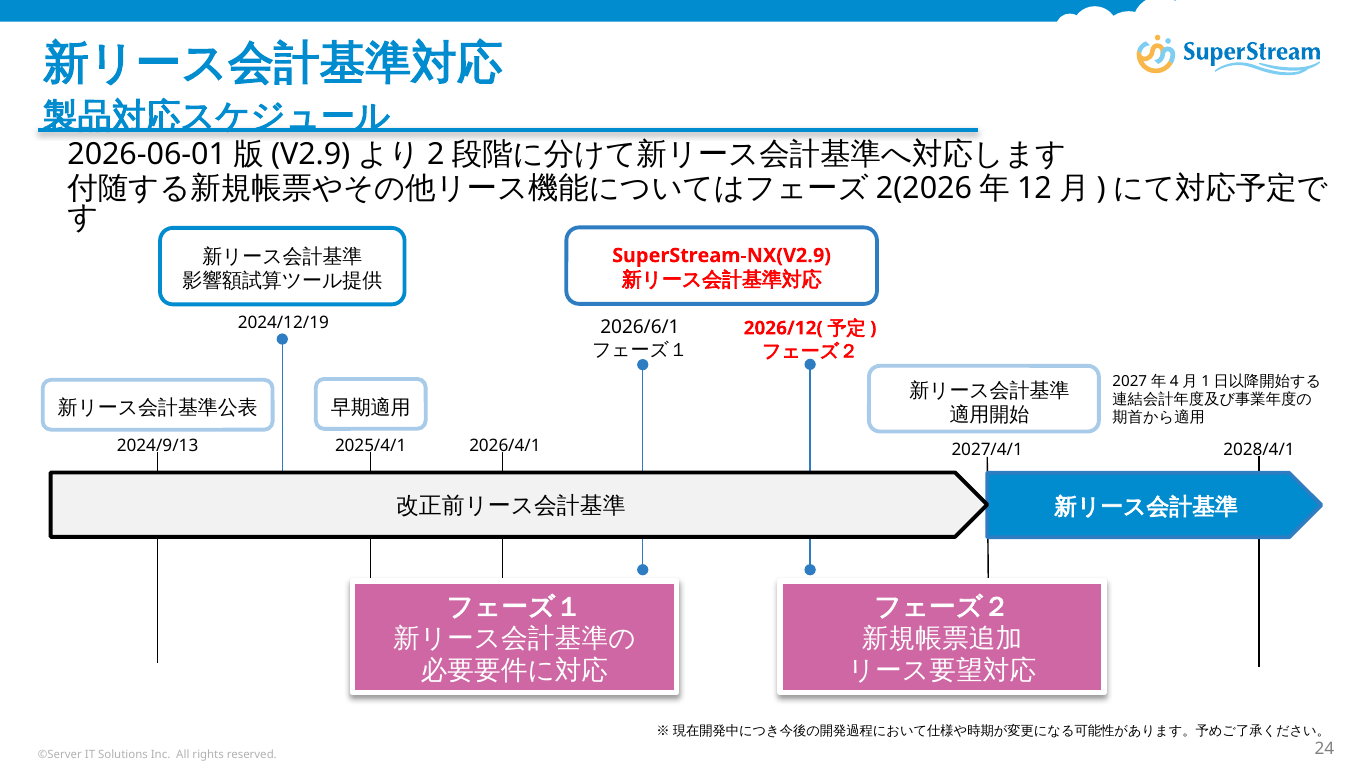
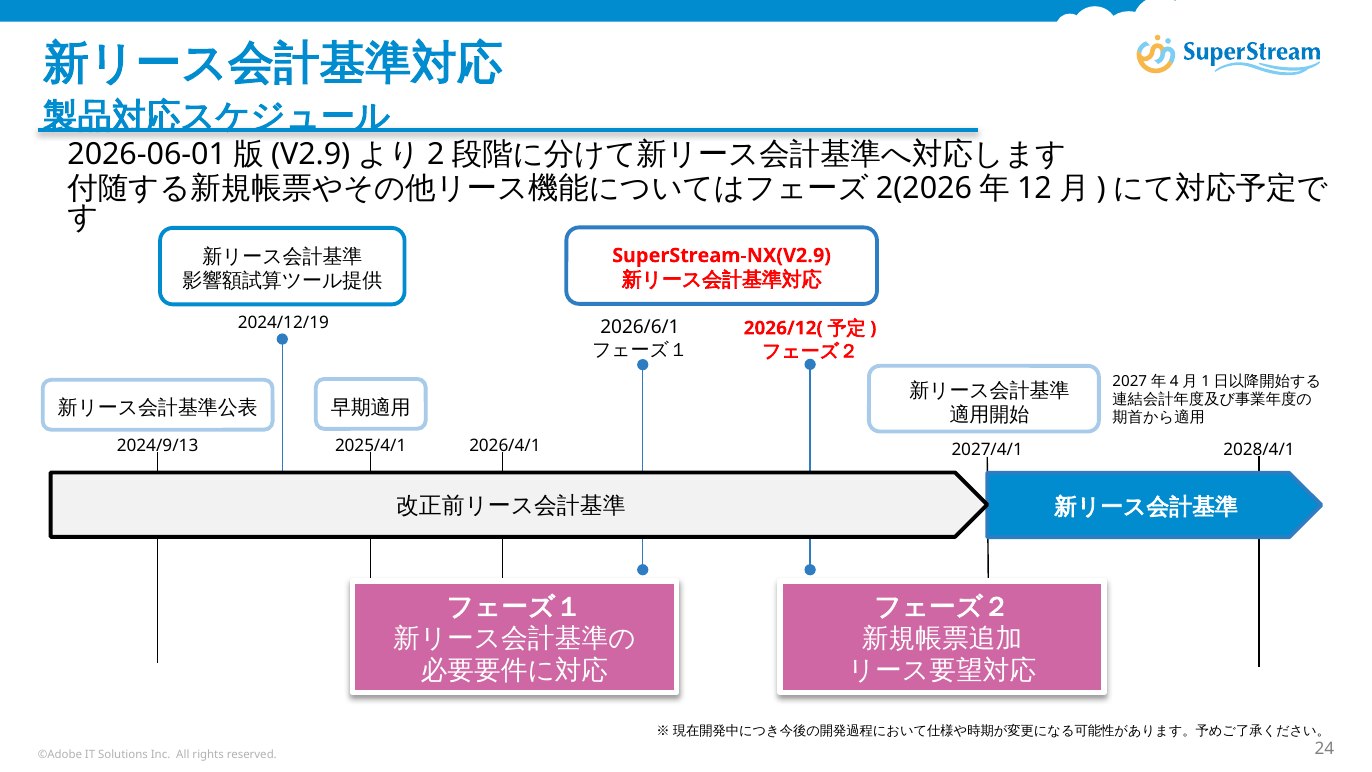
©Server: ©Server -> ©Adobe (60, 754)
